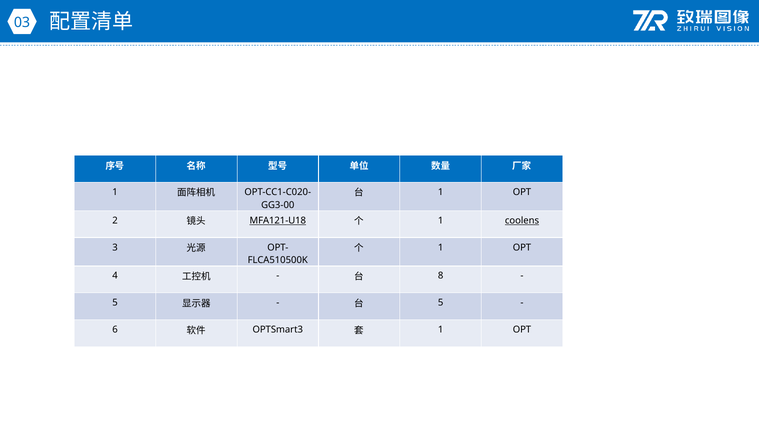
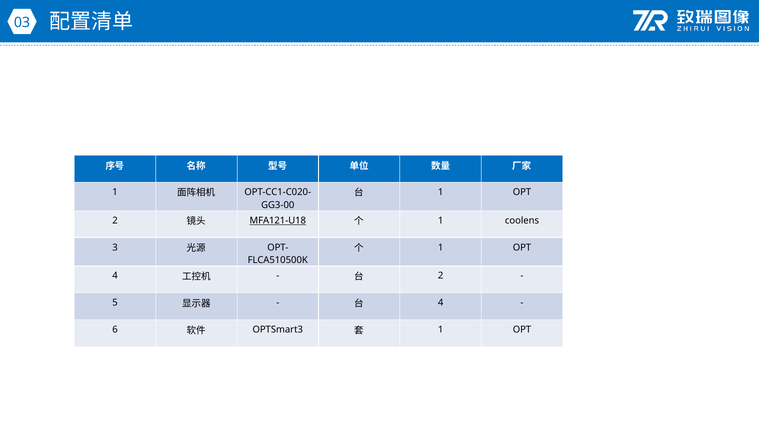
coolens underline: present -> none (522, 220)
8: 8 -> 2 (441, 276)
5: 5 -> 4 (441, 303)
